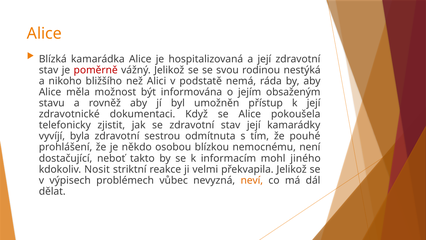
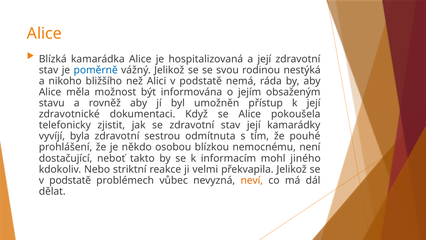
poměrně colour: red -> blue (96, 70)
Nosit: Nosit -> Nebo (97, 169)
výpisech: výpisech -> podstatě (70, 180)
